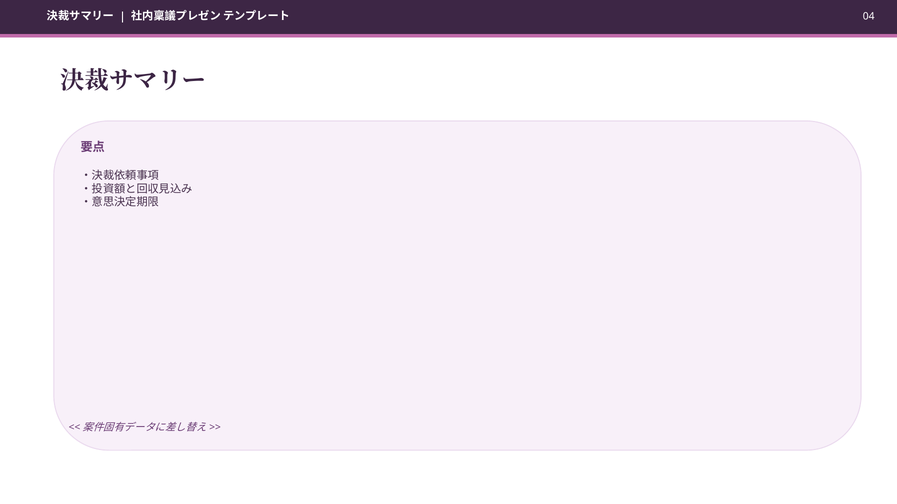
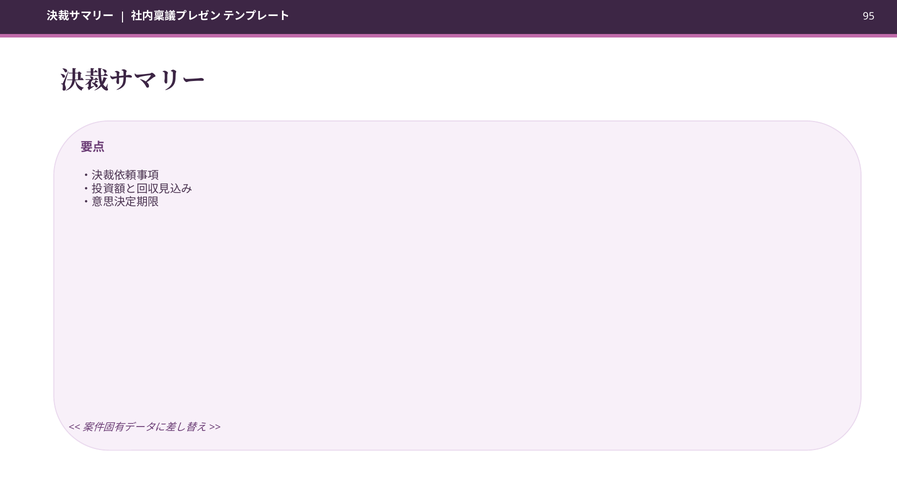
04: 04 -> 95 (869, 16)
